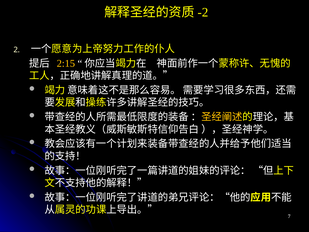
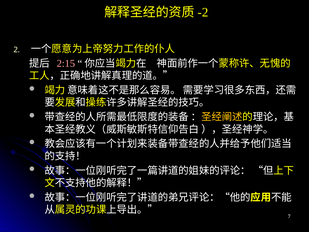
2:15 colour: yellow -> pink (66, 63)
